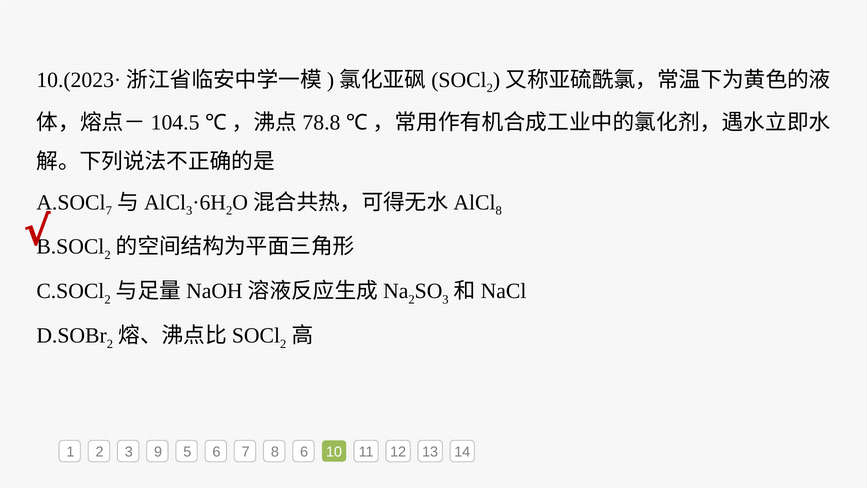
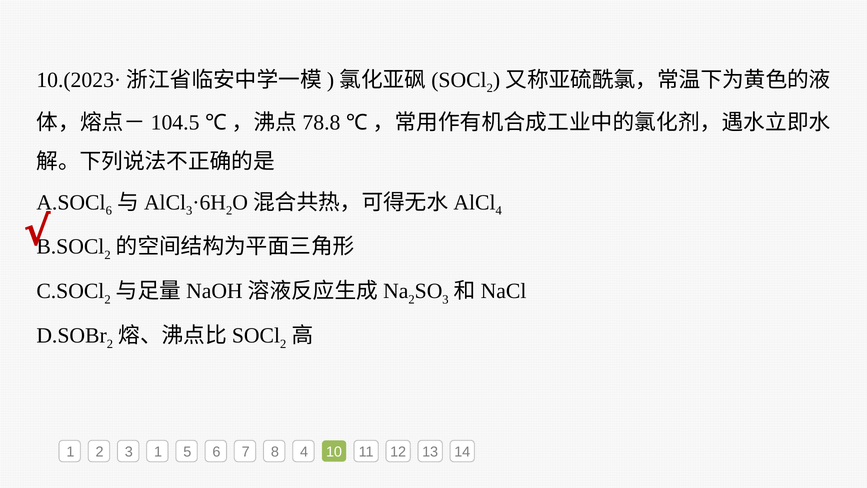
7: 7 -> 6 (109, 211)
8: 8 -> 4 (499, 211)
3 9: 9 -> 1 (158, 452)
8 6: 6 -> 4 (304, 452)
